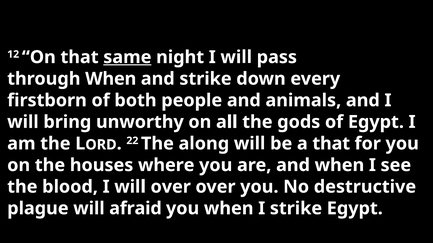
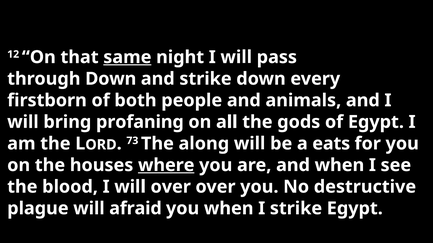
through When: When -> Down (111, 79)
unworthy: unworthy -> profaning (140, 122)
22: 22 -> 73 (132, 141)
a that: that -> eats (331, 144)
where underline: none -> present (166, 166)
